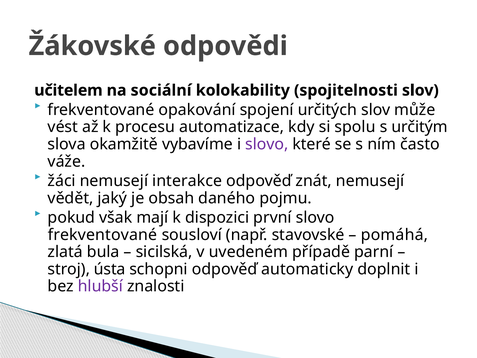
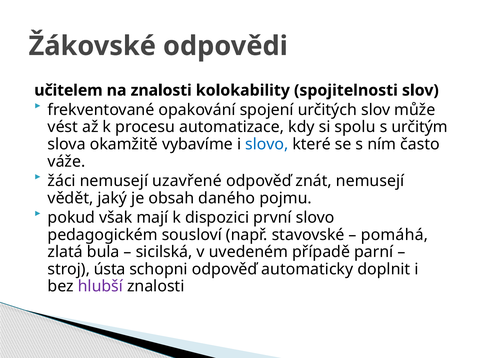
na sociální: sociální -> znalosti (161, 90)
slovo colour: purple -> blue (267, 144)
interakce: interakce -> uzavřené (187, 181)
frekventované: frekventované -> pedagogickém (103, 235)
